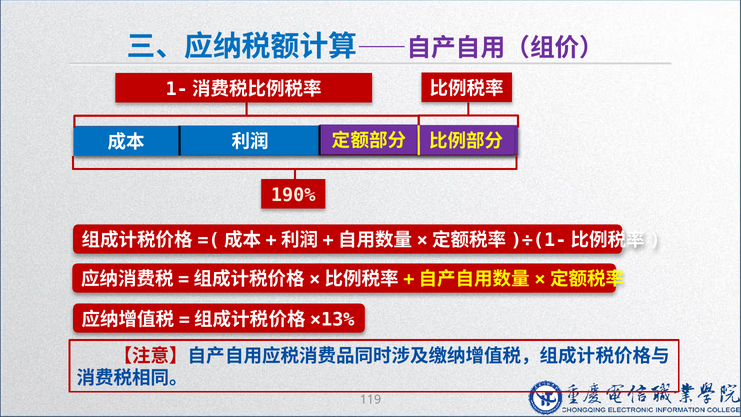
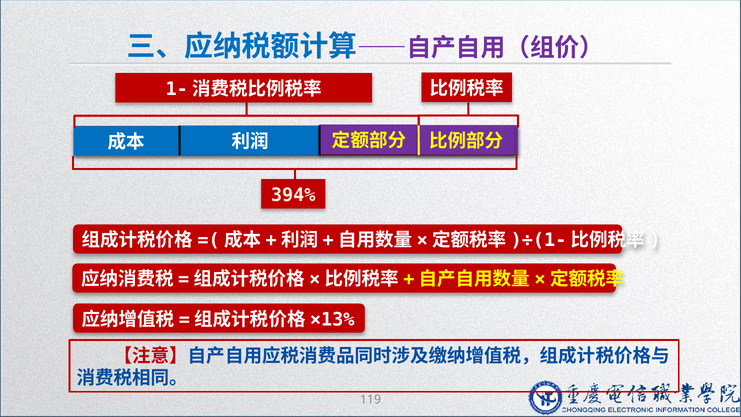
190%: 190% -> 394% (293, 195)
